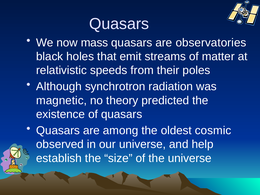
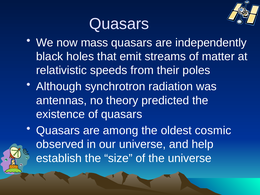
observatories: observatories -> independently (211, 43)
magnetic: magnetic -> antennas (62, 100)
